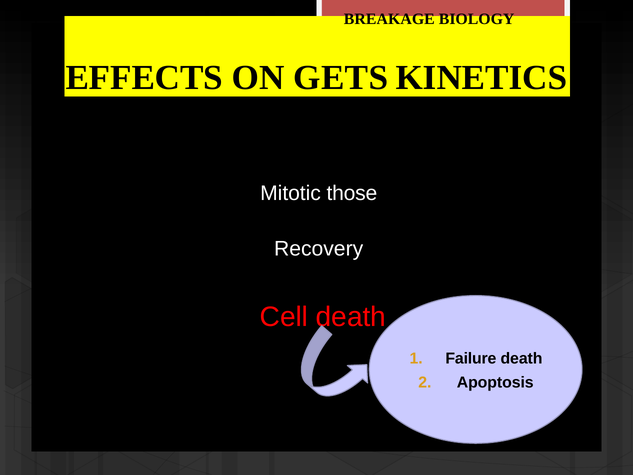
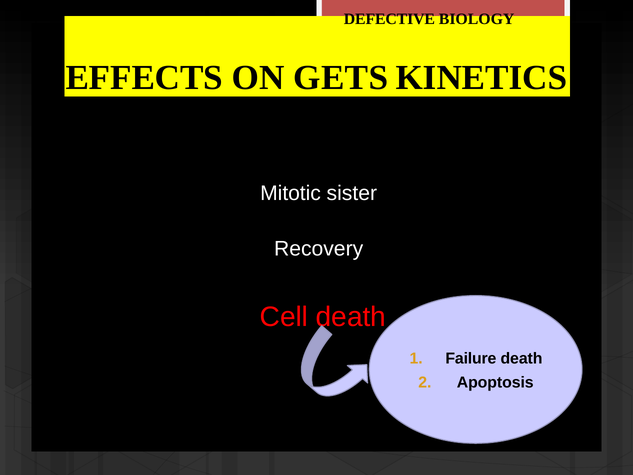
BREAKAGE: BREAKAGE -> DEFECTIVE (389, 19)
those: those -> sister (352, 193)
